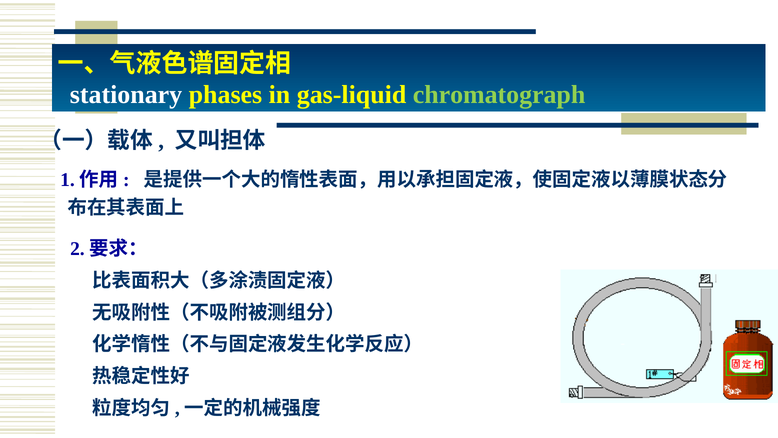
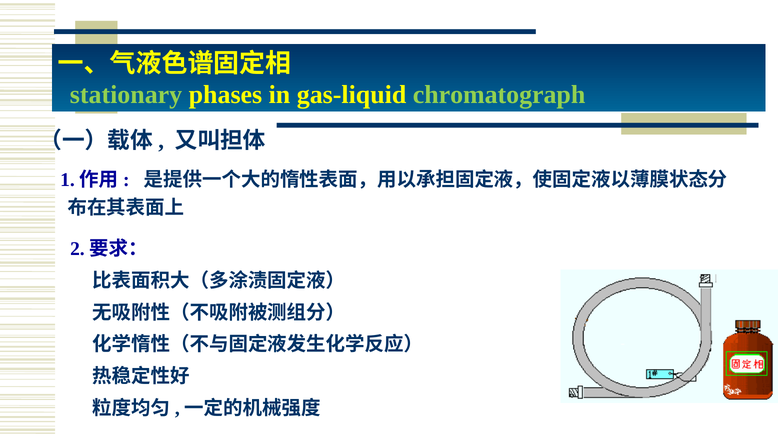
stationary colour: white -> light green (126, 95)
